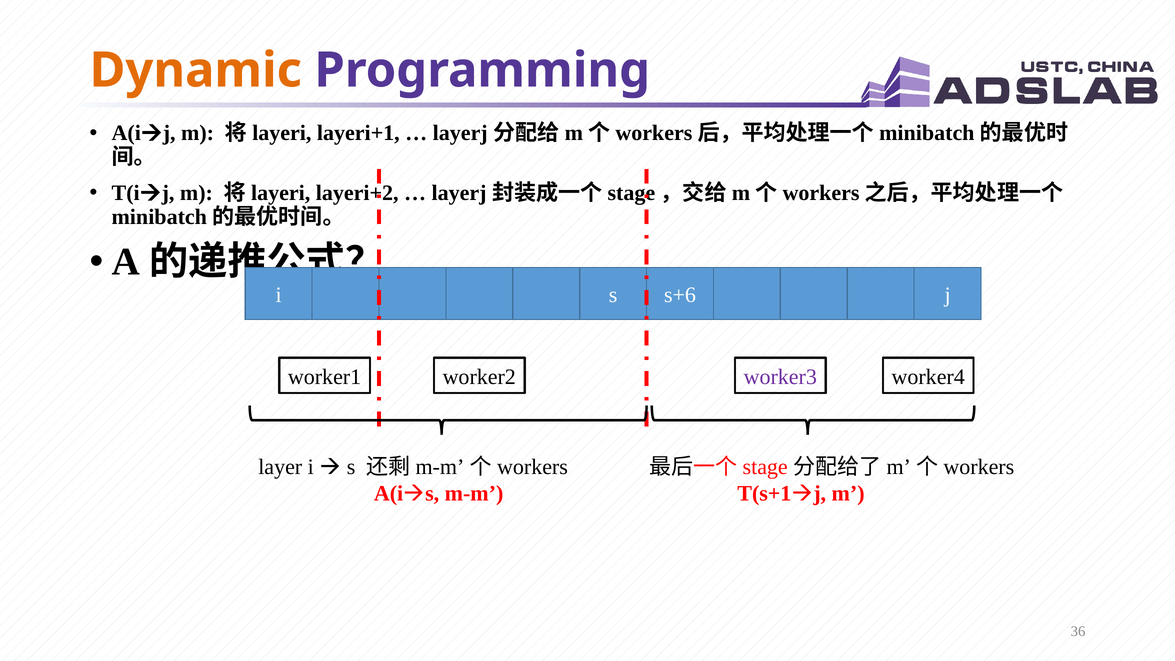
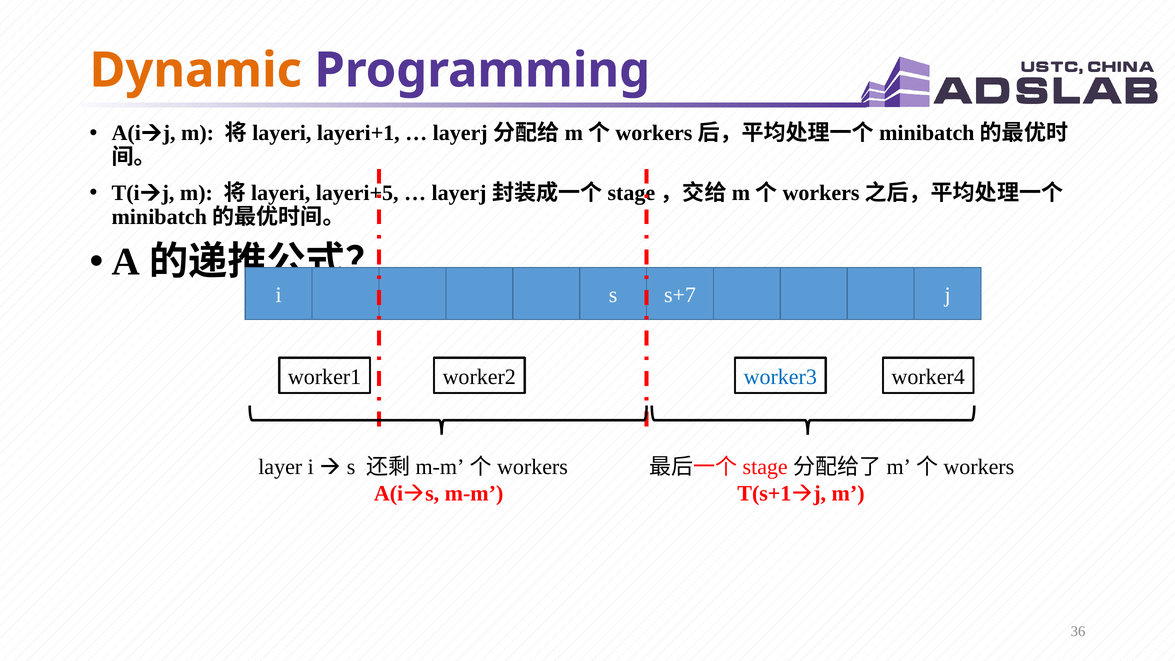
layeri+2: layeri+2 -> layeri+5 (357, 193)
s+6: s+6 -> s+7 (680, 295)
worker3 colour: purple -> blue (780, 377)
